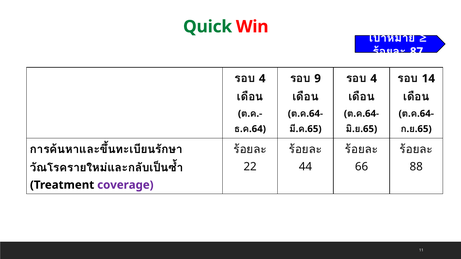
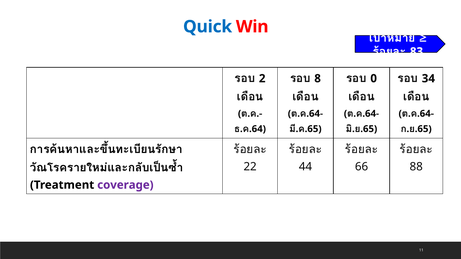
Quick colour: green -> blue (208, 27)
87: 87 -> 83 (417, 52)
4: 4 -> 2 (262, 79)
9: 9 -> 8 (318, 79)
4: 4 -> 0 (374, 79)
14: 14 -> 34 (428, 79)
